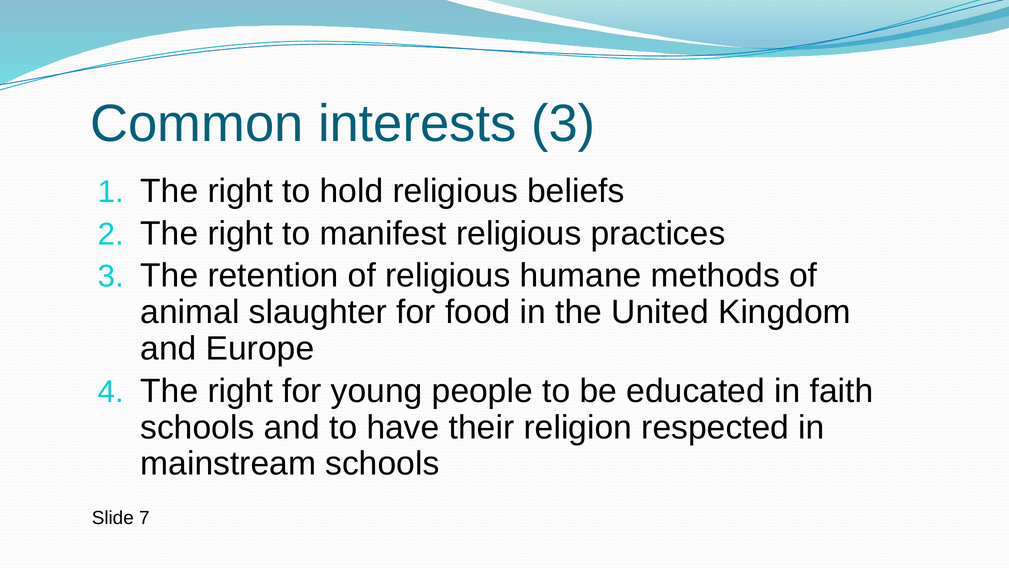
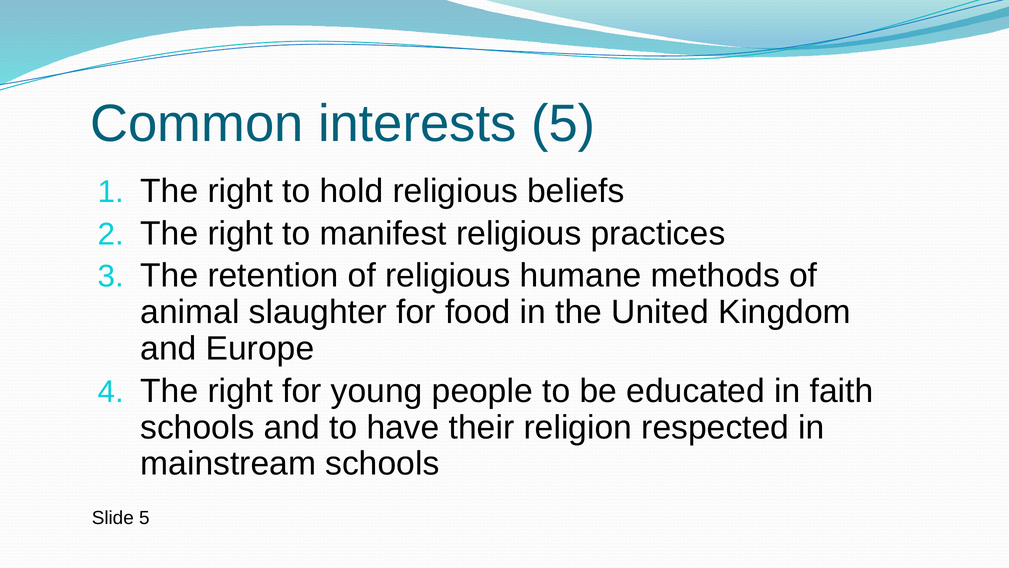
interests 3: 3 -> 5 (563, 124)
Slide 7: 7 -> 5 (144, 518)
